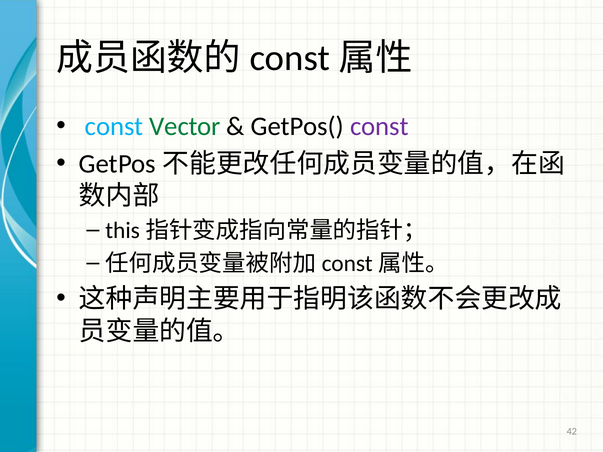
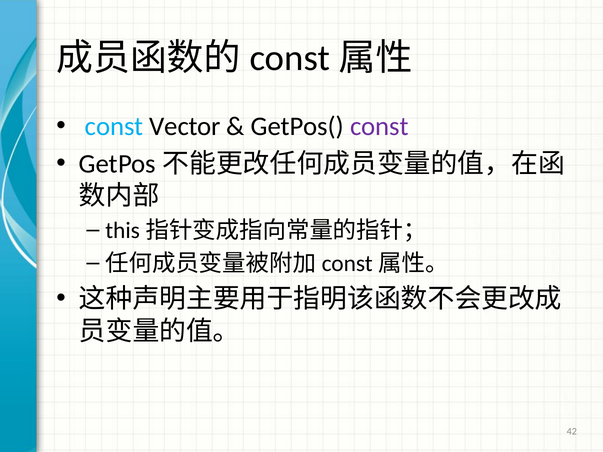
Vector colour: green -> black (185, 126)
